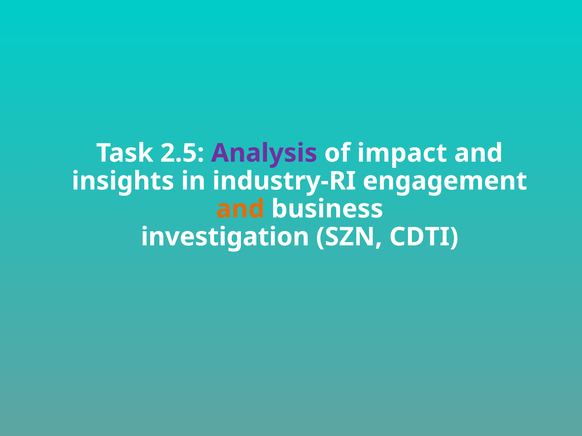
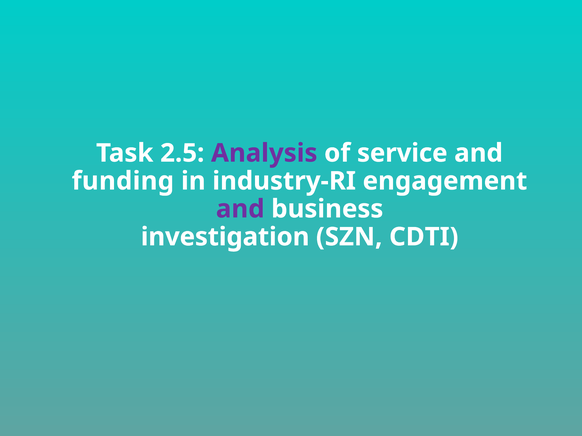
impact: impact -> service (402, 153)
insights: insights -> funding (123, 181)
and colour: orange -> purple (240, 209)
